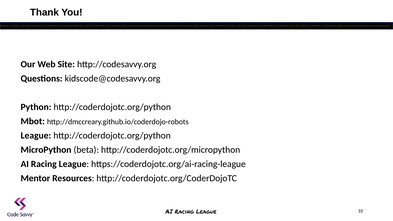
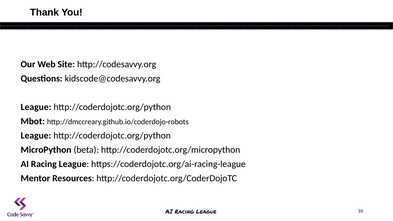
Python: Python -> League (36, 107)
